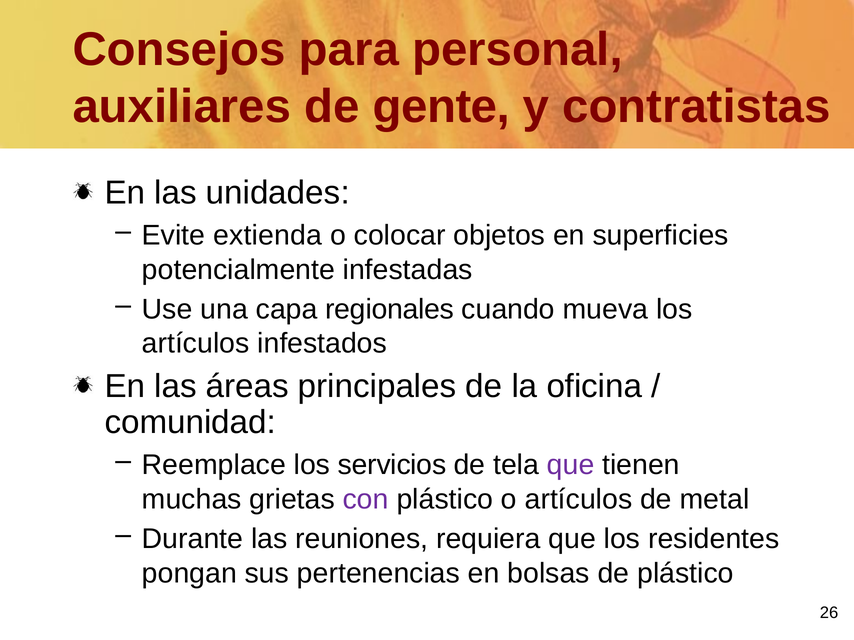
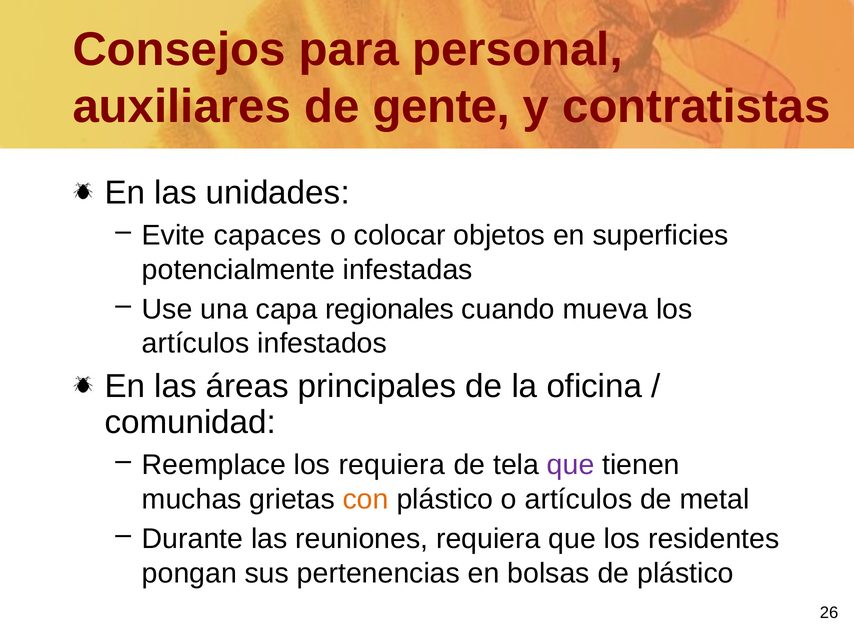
extienda: extienda -> capaces (268, 236)
los servicios: servicios -> requiera (392, 465)
con colour: purple -> orange (366, 500)
